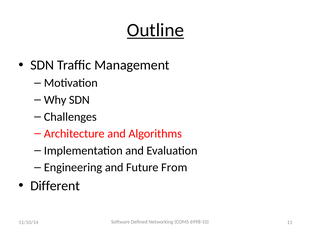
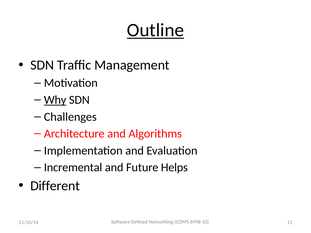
Why underline: none -> present (55, 100)
Engineering: Engineering -> Incremental (73, 168)
From: From -> Helps (174, 168)
